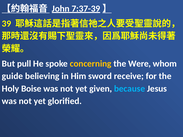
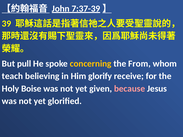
Were: Were -> From (139, 64)
guide: guide -> teach (12, 76)
sword: sword -> glorify (100, 76)
because colour: light blue -> pink (130, 89)
